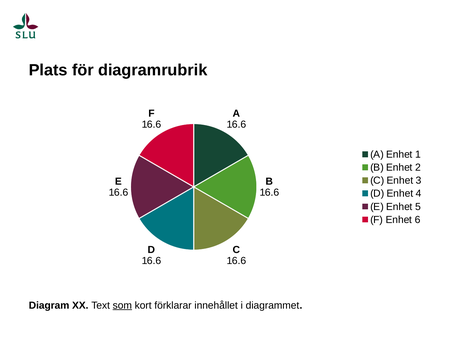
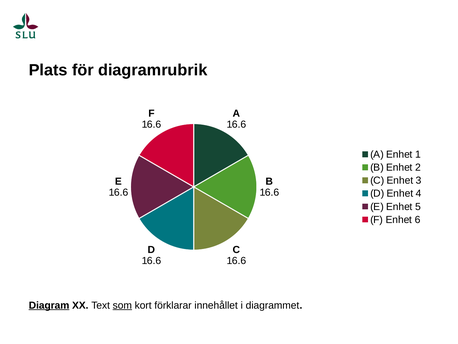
Diagram underline: none -> present (49, 305)
